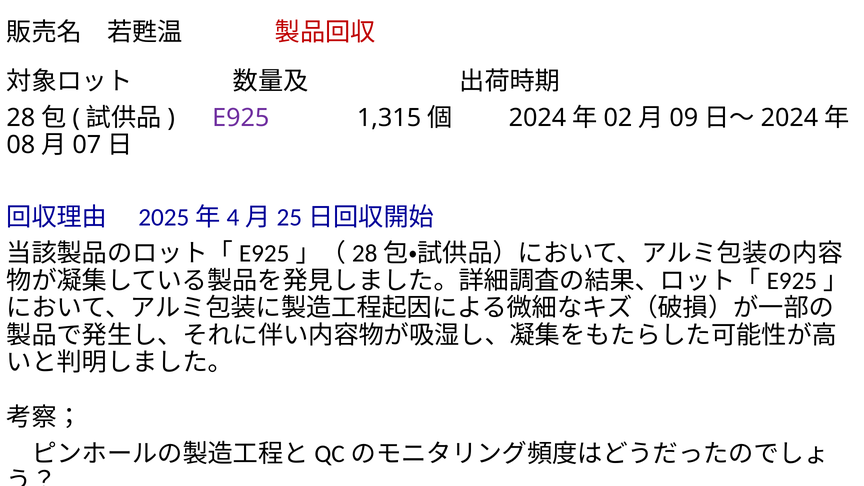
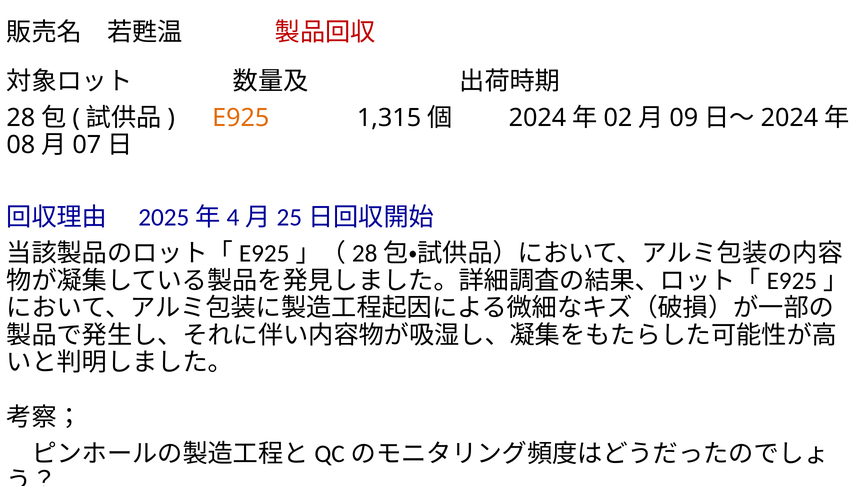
E925 colour: purple -> orange (241, 118)
